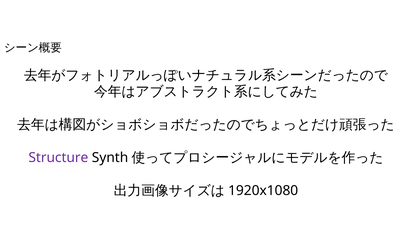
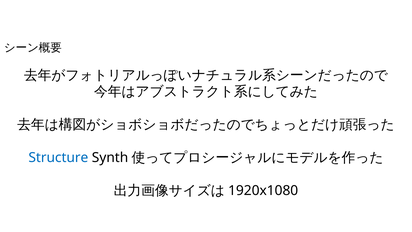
Structure colour: purple -> blue (58, 158)
